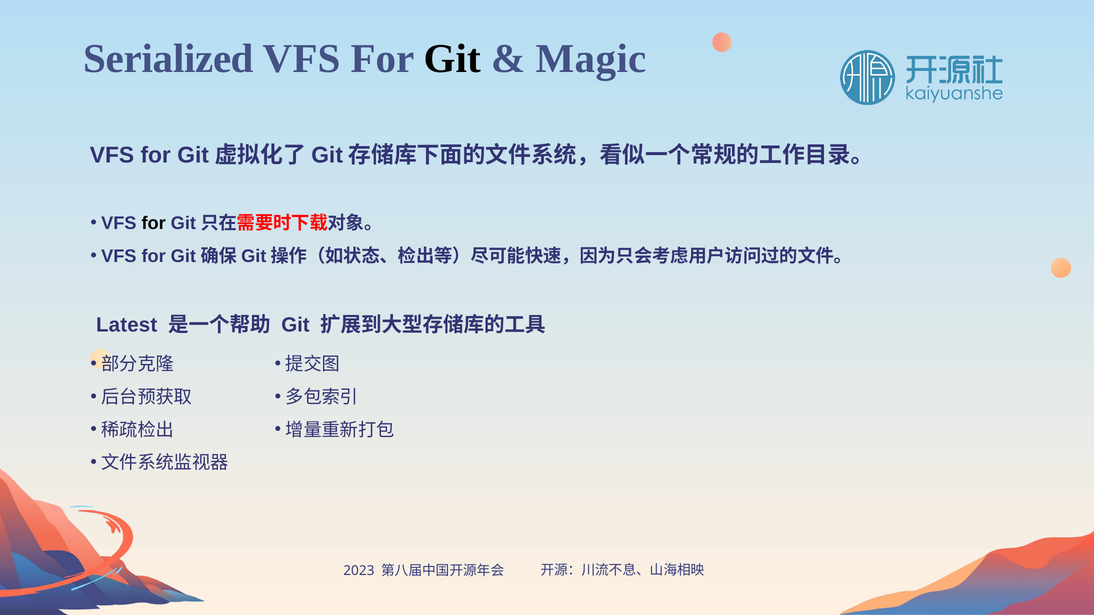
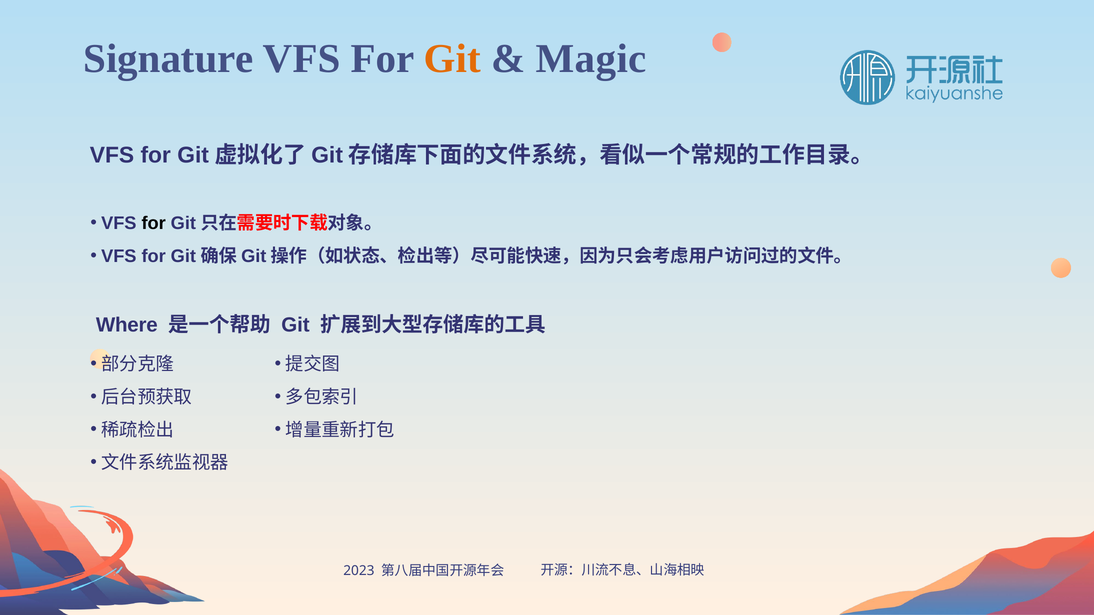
Serialized: Serialized -> Signature (168, 59)
Git colour: black -> orange (452, 59)
Latest: Latest -> Where (127, 325)
